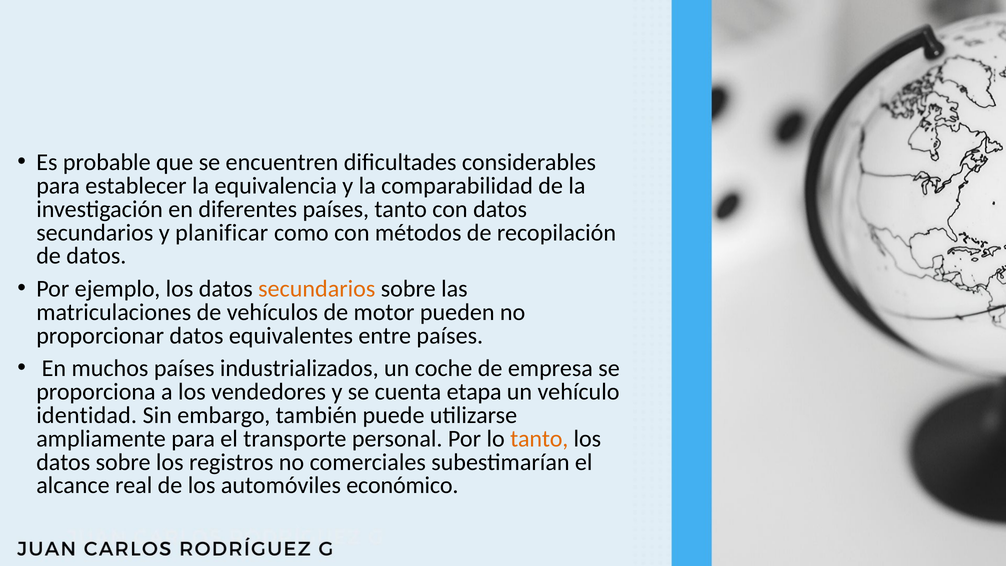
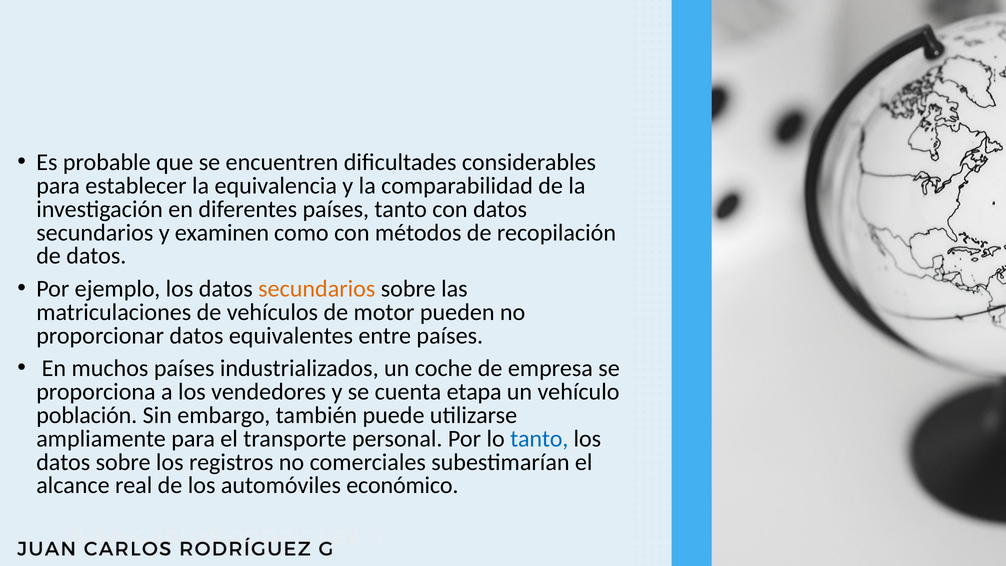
planificar: planificar -> examinen (222, 233)
identidad: identidad -> población (87, 415)
tanto colour: orange -> blue (539, 439)
